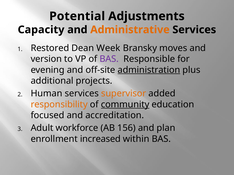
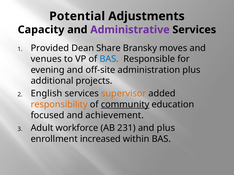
Administrative colour: orange -> purple (130, 30)
Restored: Restored -> Provided (50, 48)
Week: Week -> Share (109, 48)
version: version -> venues (46, 59)
BAS colour: purple -> blue (109, 59)
administration underline: present -> none (149, 70)
Human: Human -> English (47, 94)
accreditation: accreditation -> achievement (115, 116)
156: 156 -> 231 (126, 128)
and plan: plan -> plus (166, 128)
